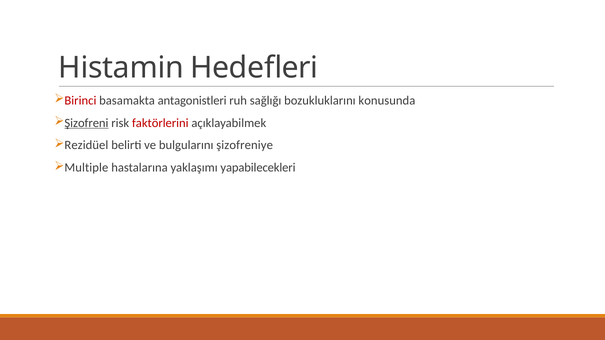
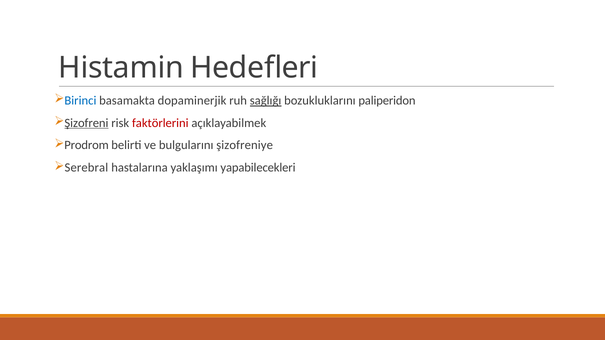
Birinci colour: red -> blue (80, 101)
antagonistleri: antagonistleri -> dopaminerjik (192, 101)
sağlığı underline: none -> present (266, 101)
konusunda: konusunda -> paliperidon (387, 101)
Rezidüel: Rezidüel -> Prodrom (87, 145)
Multiple: Multiple -> Serebral (86, 168)
